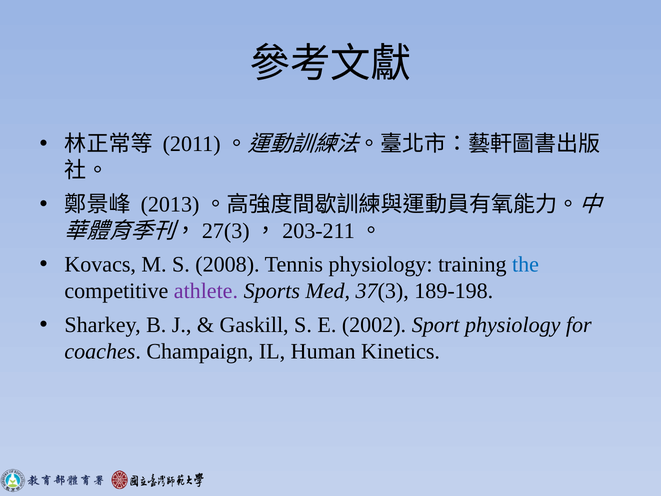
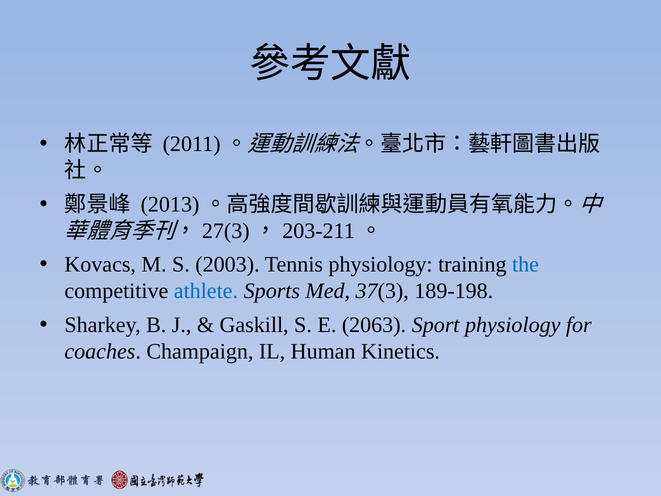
2008: 2008 -> 2003 (227, 265)
athlete colour: purple -> blue (206, 291)
2002: 2002 -> 2063 (374, 325)
